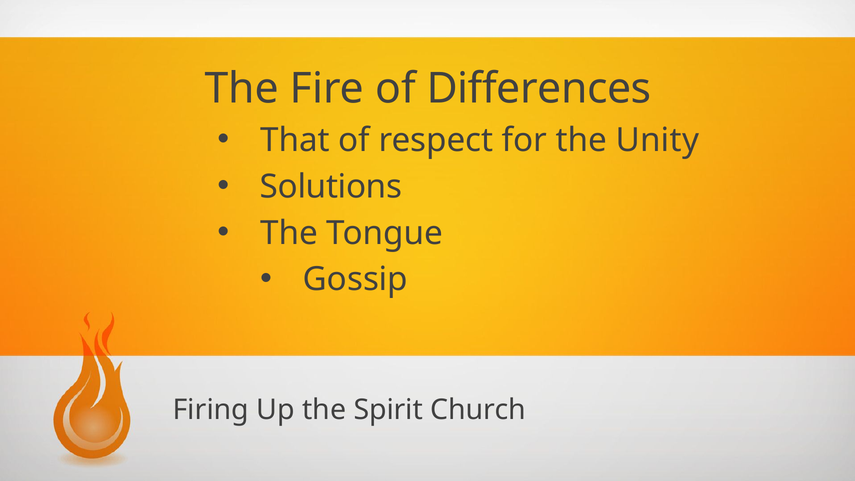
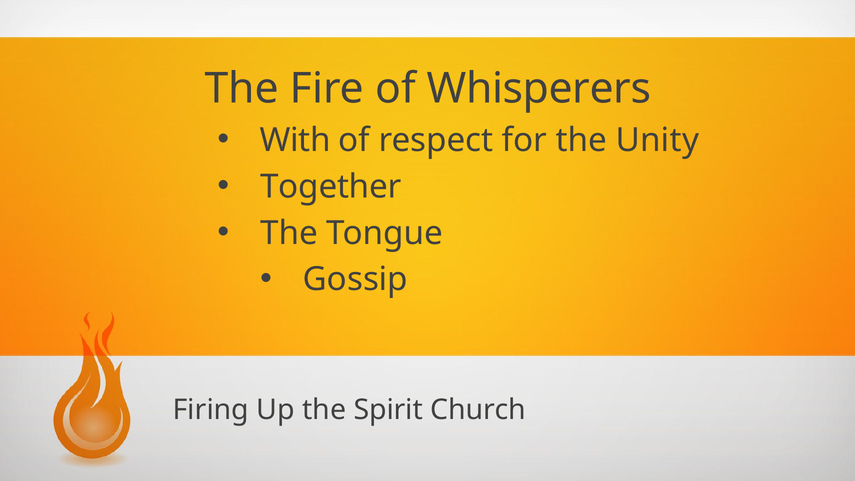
Differences: Differences -> Whisperers (539, 88)
That: That -> With (295, 140)
Solutions: Solutions -> Together (331, 187)
